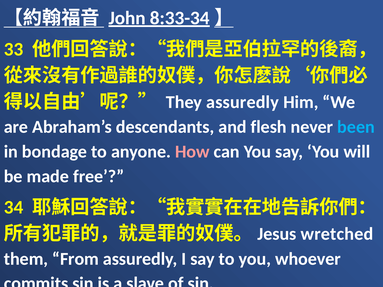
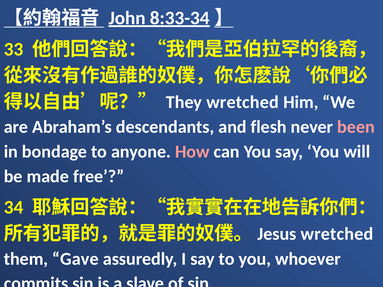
They assuredly: assuredly -> wretched (243, 102)
been colour: light blue -> pink (356, 127)
From: From -> Gave (75, 259)
